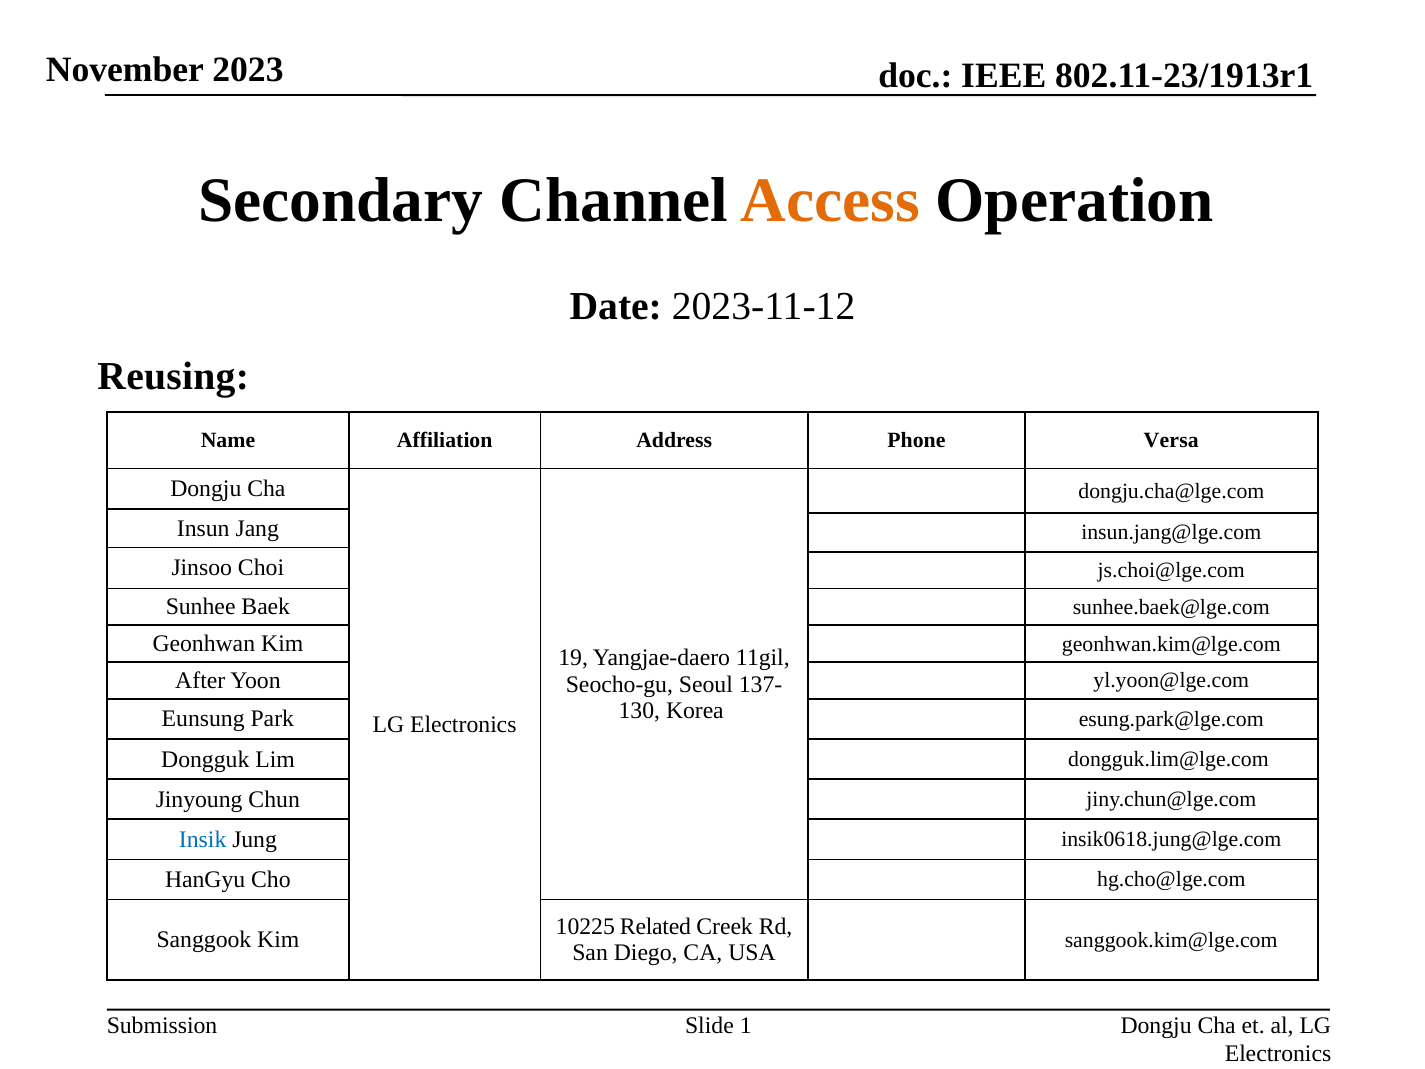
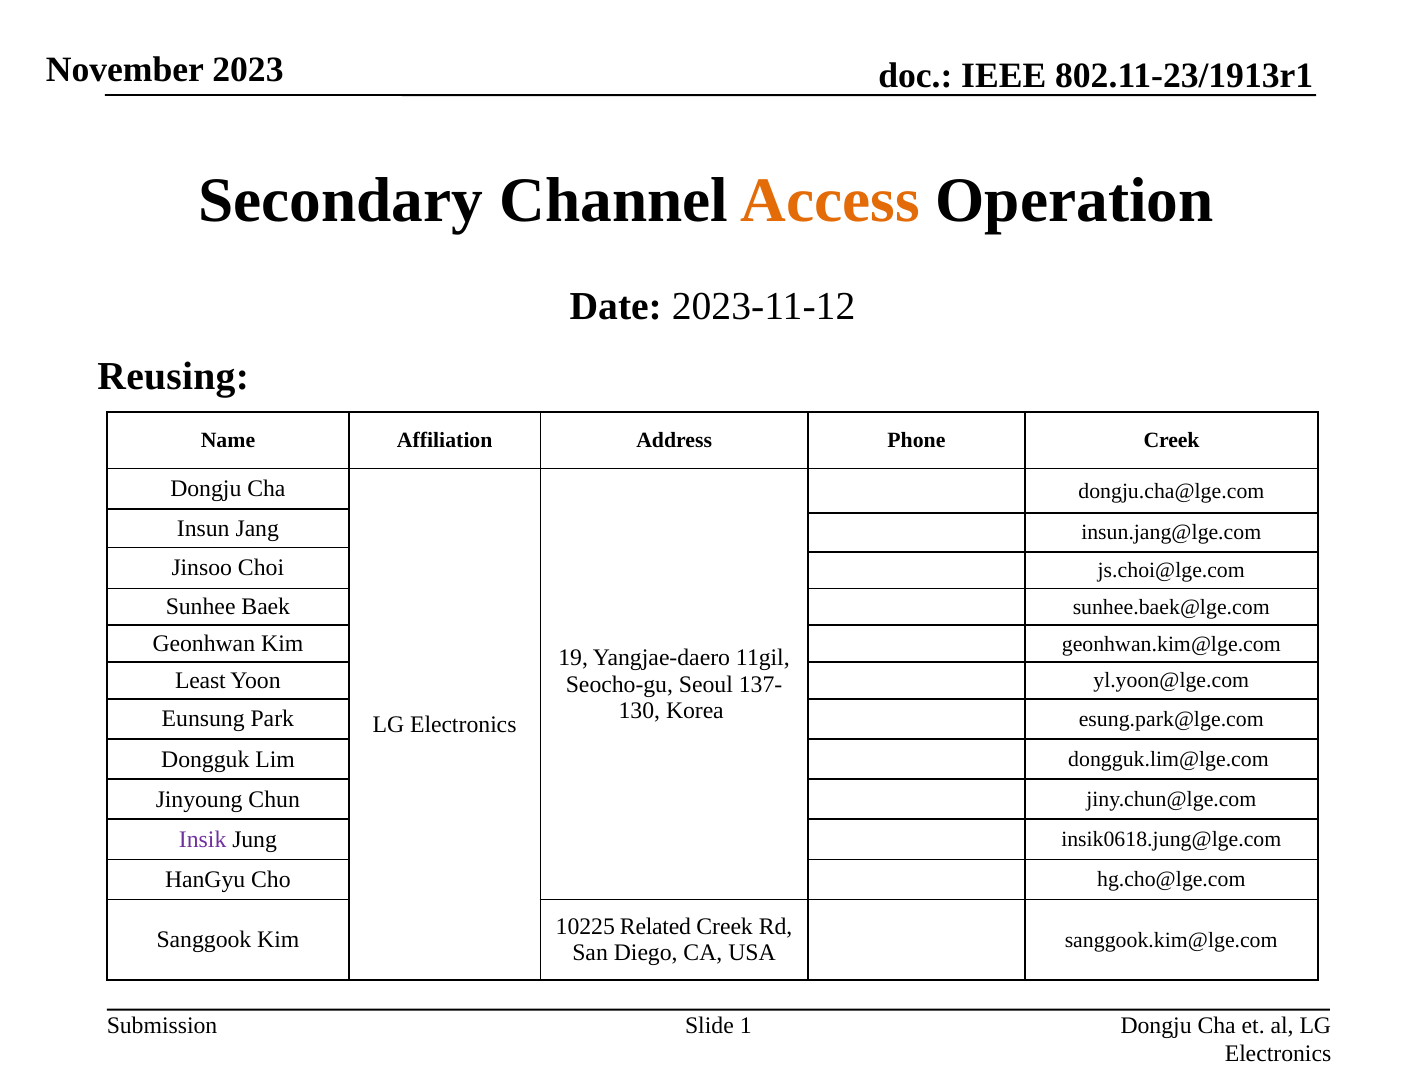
Phone Versa: Versa -> Creek (1171, 440)
After: After -> Least (200, 680)
Insik colour: blue -> purple (203, 839)
